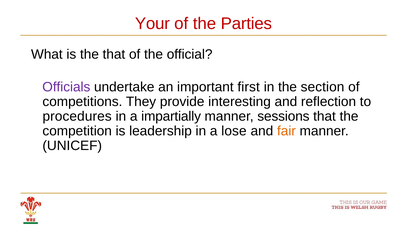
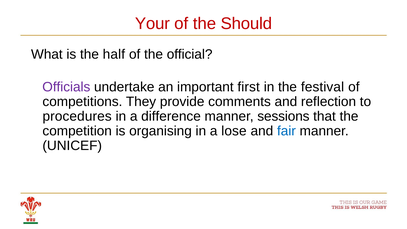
Parties: Parties -> Should (246, 24)
the that: that -> half (114, 54)
section: section -> festival (323, 87)
interesting: interesting -> comments (240, 102)
impartially: impartially -> difference (171, 116)
leadership: leadership -> organising (160, 131)
fair colour: orange -> blue (286, 131)
